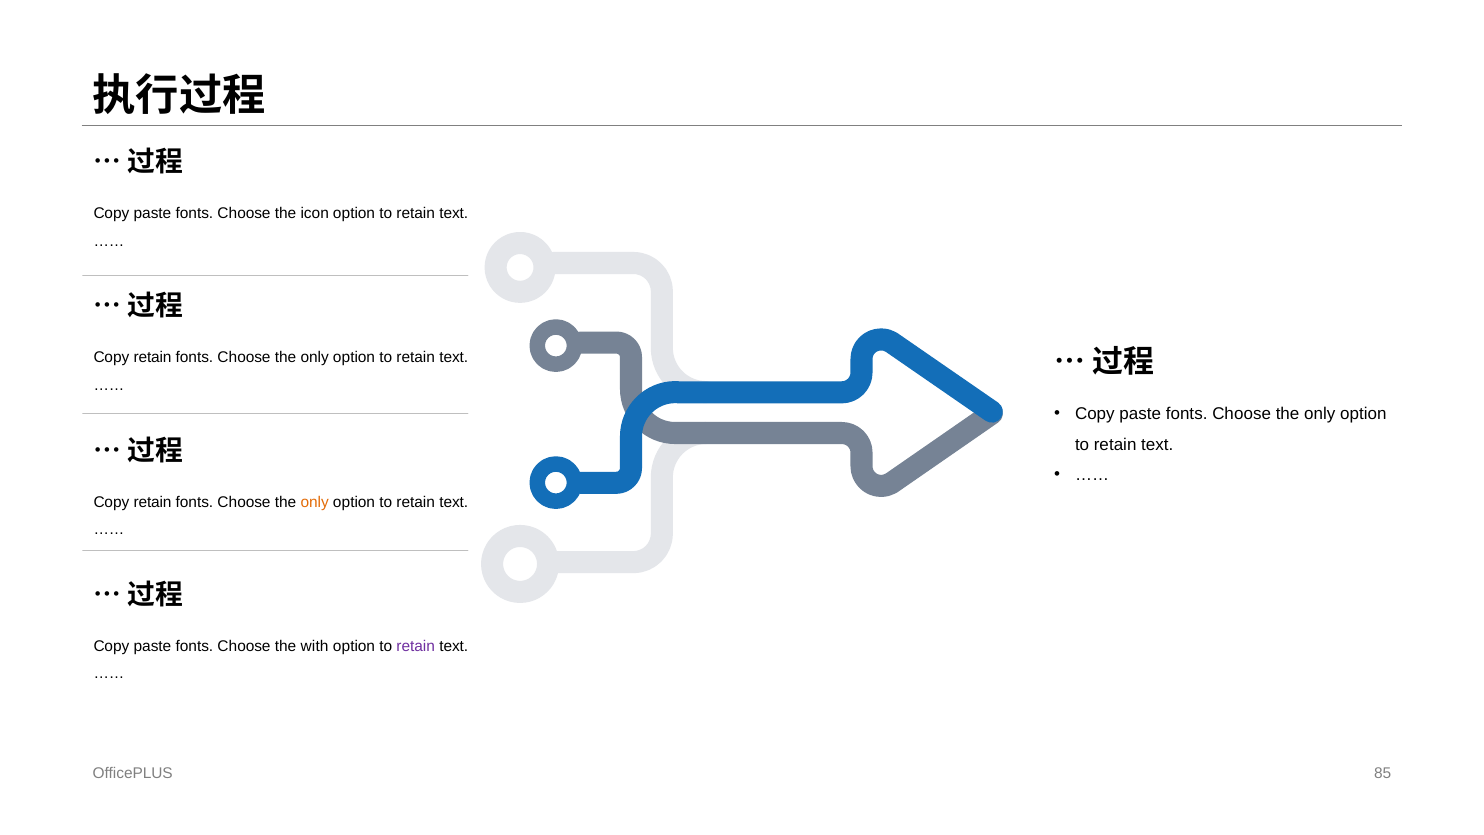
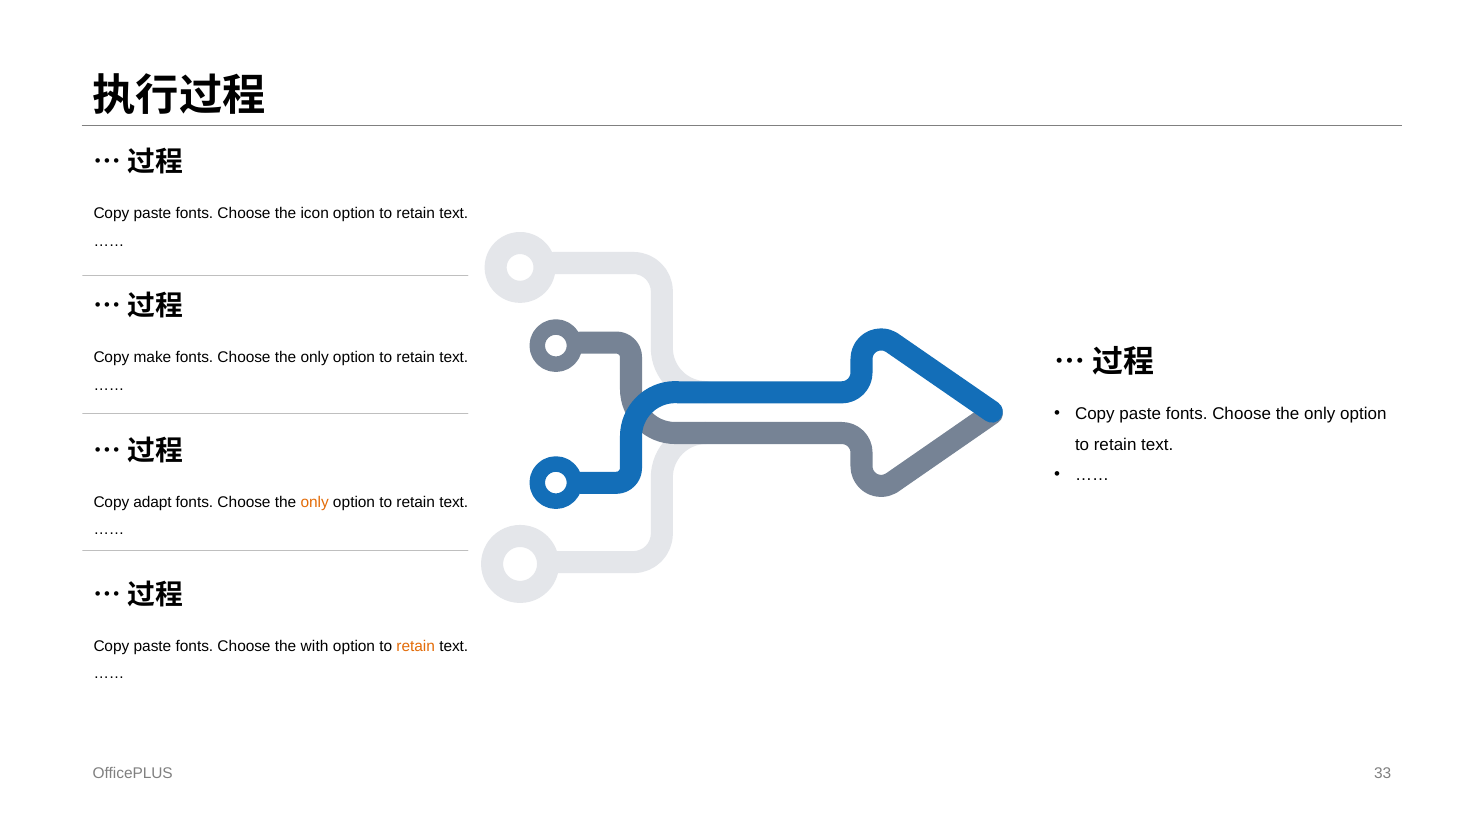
retain: retain -> make (152, 358)
retain: retain -> adapt (153, 502)
retain colour: purple -> orange (416, 646)
85: 85 -> 33 (1383, 773)
